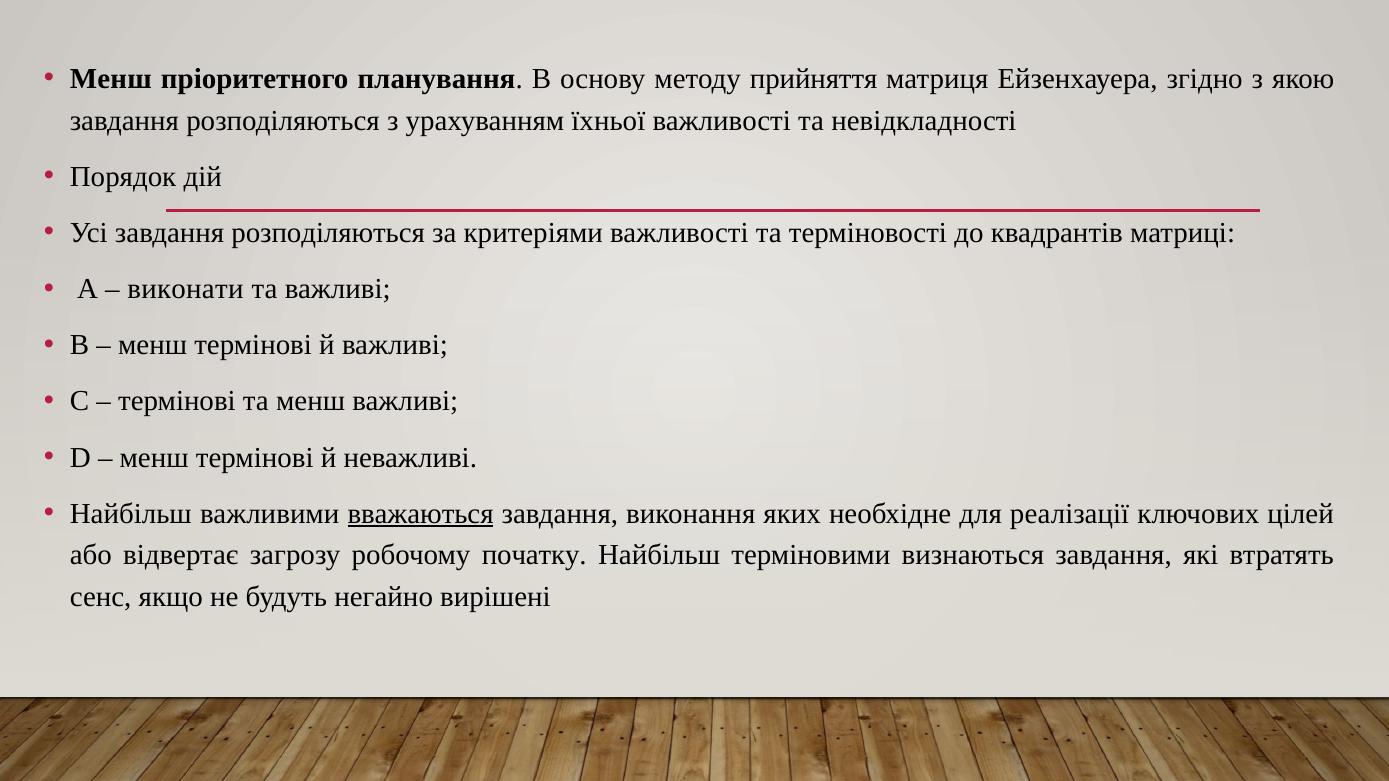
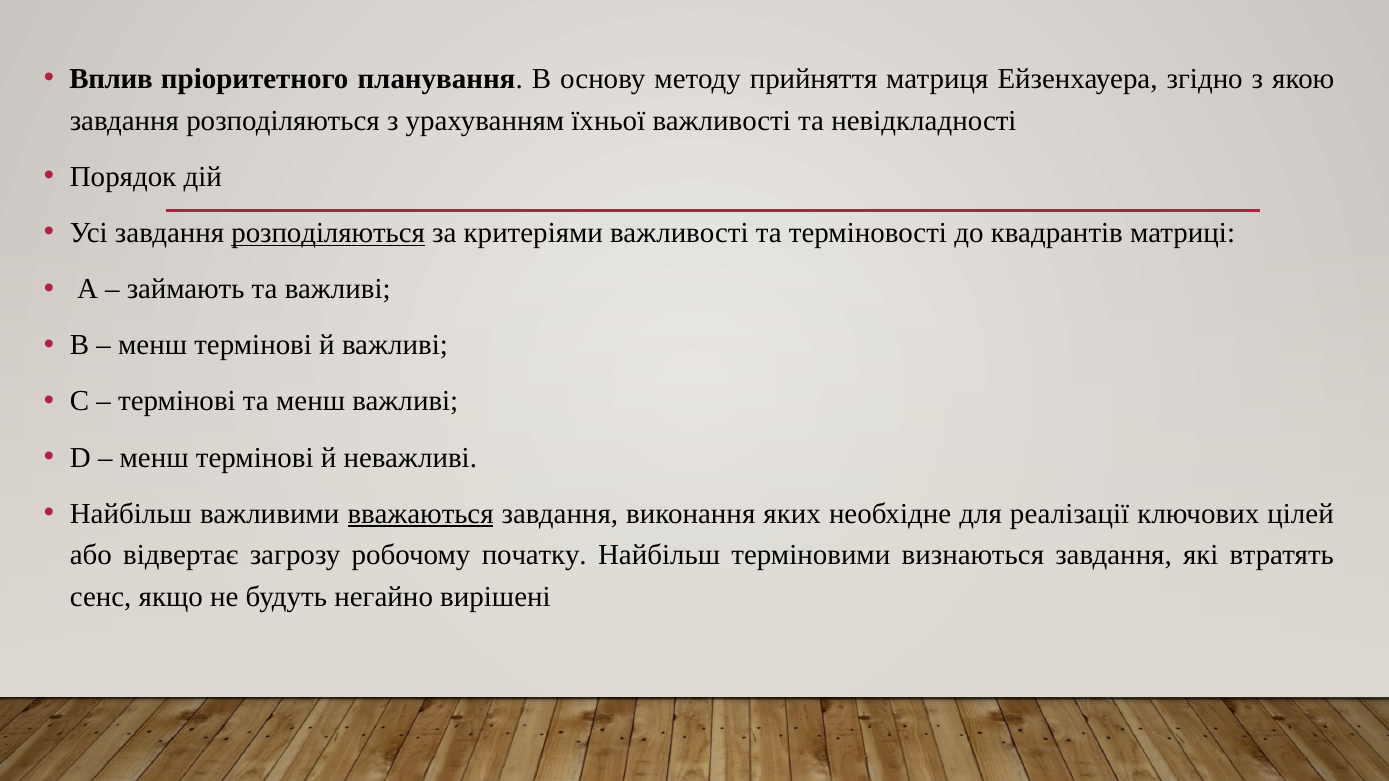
Менш: Менш -> Вплив (111, 79)
розподіляються underline: none -> present (328, 233)
виконати: виконати -> займають (186, 289)
